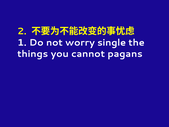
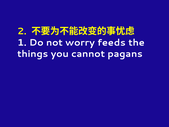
single: single -> feeds (112, 42)
